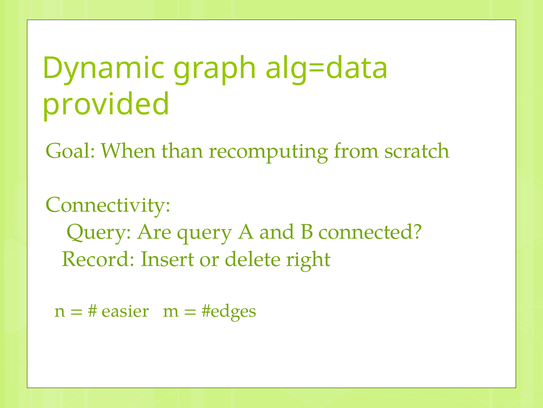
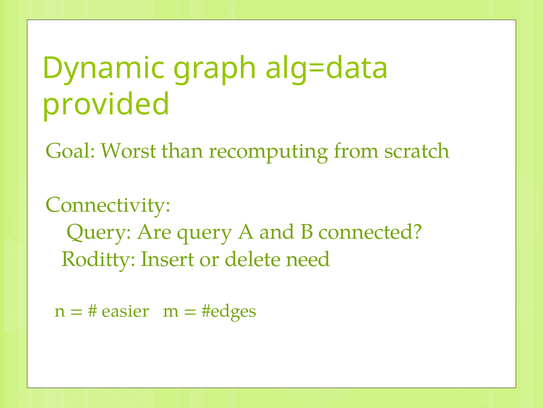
When: When -> Worst (128, 150)
Record: Record -> Roditty (99, 259)
right: right -> need (308, 259)
